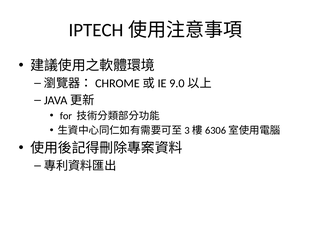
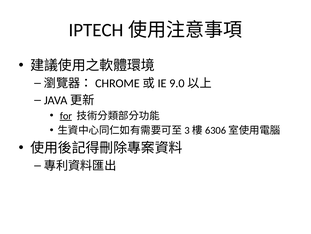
for underline: none -> present (66, 115)
